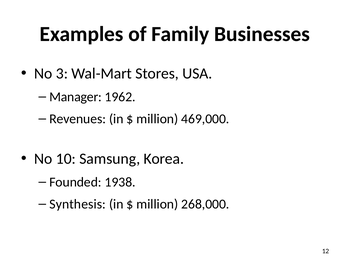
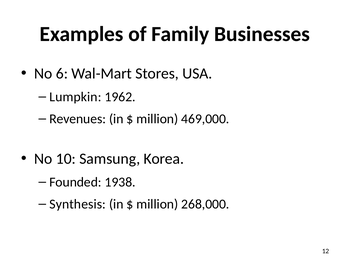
3: 3 -> 6 (62, 73)
Manager: Manager -> Lumpkin (75, 97)
